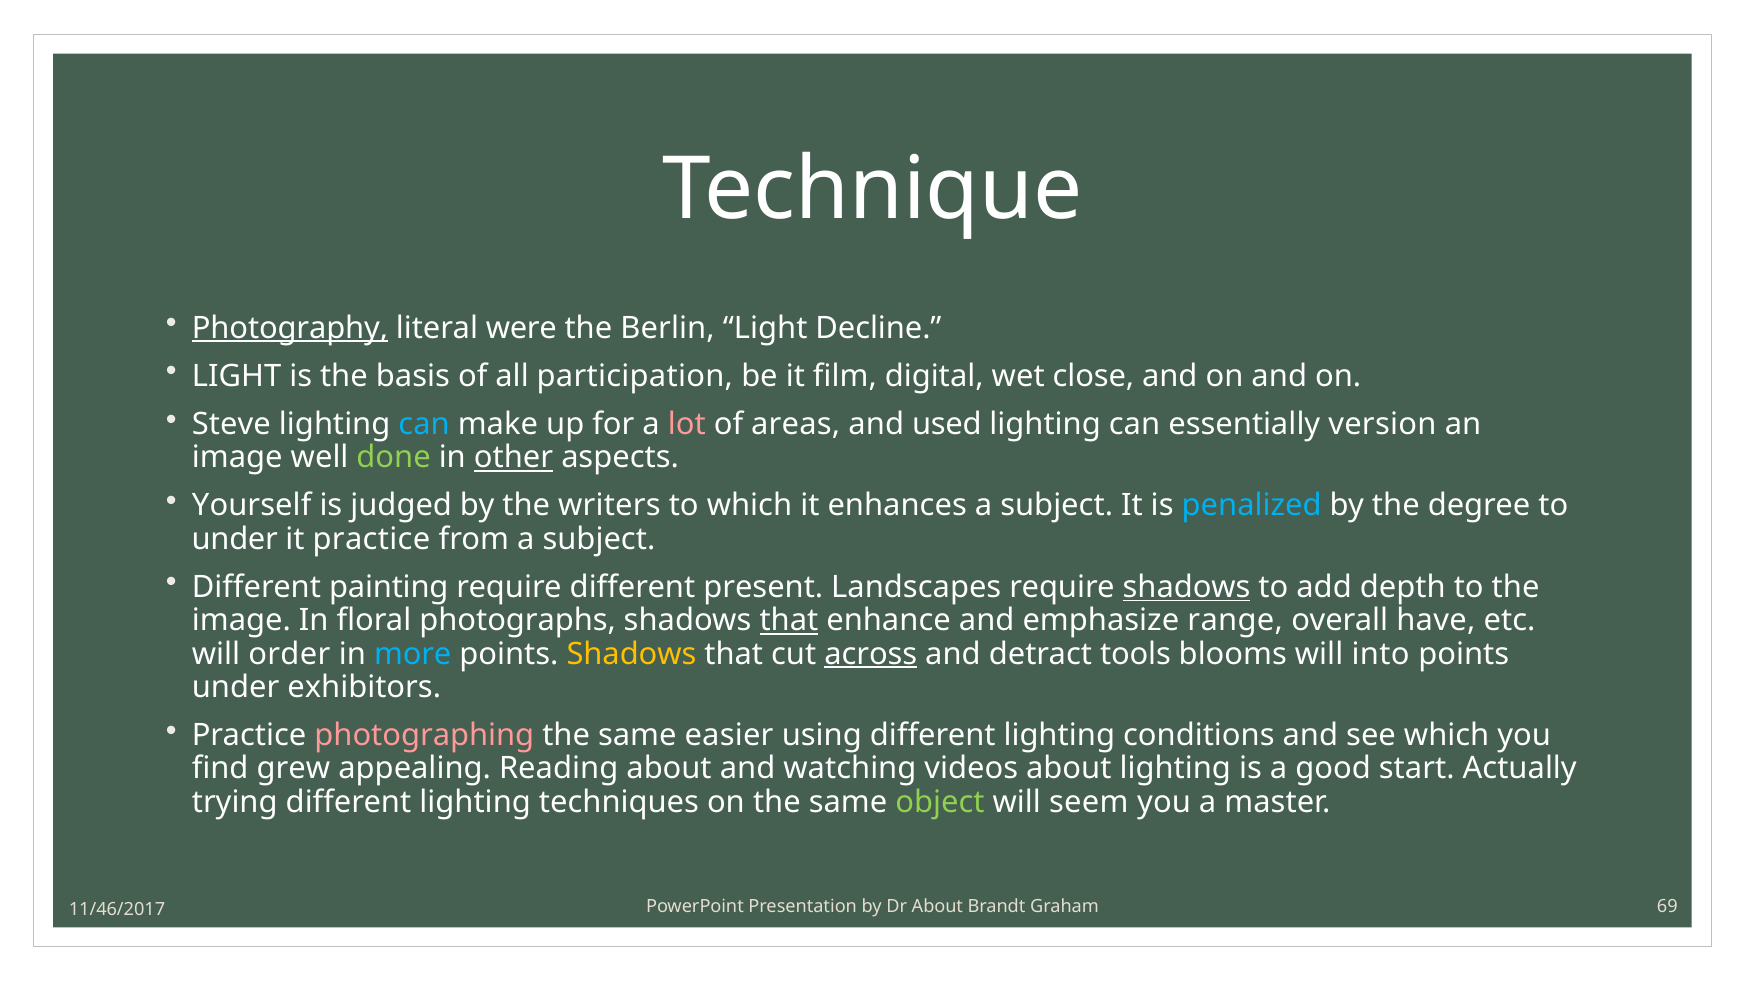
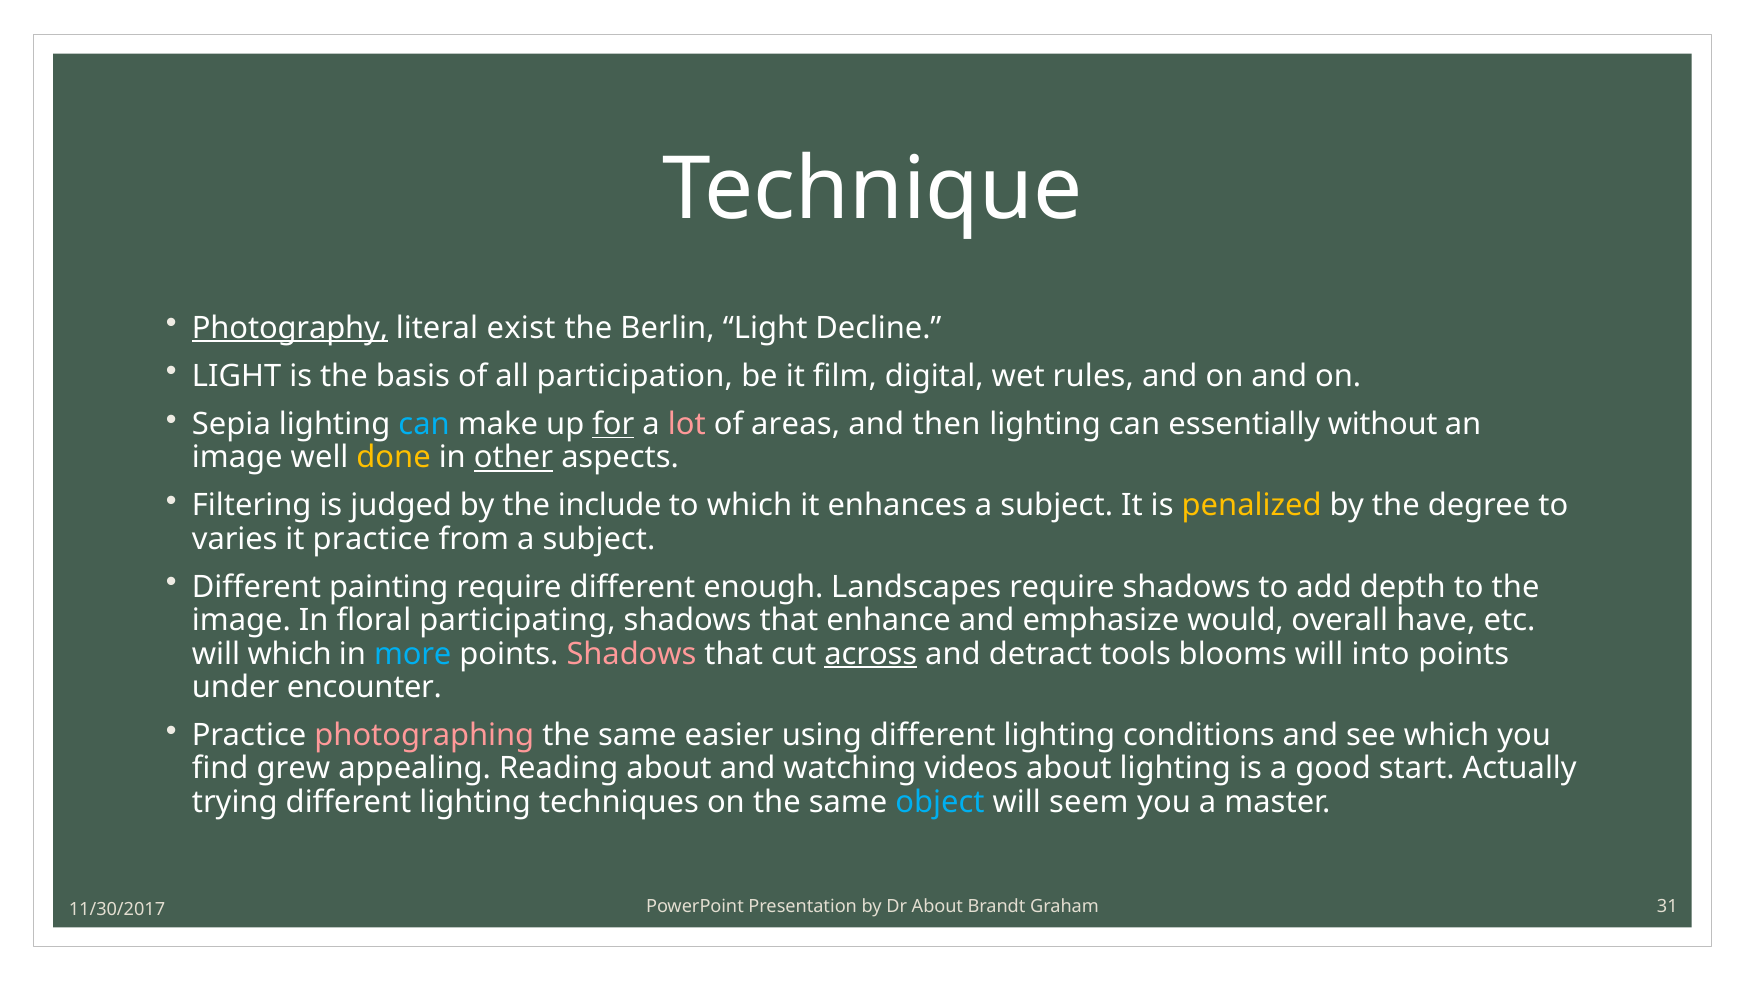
were: were -> exist (521, 328)
close: close -> rules (1093, 376)
Steve: Steve -> Sepia (231, 425)
for underline: none -> present (613, 425)
used: used -> then (947, 425)
version: version -> without (1383, 425)
done colour: light green -> yellow (394, 458)
Yourself: Yourself -> Filtering (252, 506)
writers: writers -> include (610, 506)
penalized colour: light blue -> yellow (1252, 506)
under: under -> varies (235, 539)
present: present -> enough (763, 588)
shadows underline: present -> none (1187, 588)
photographs: photographs -> participating (518, 621)
that underline: present -> none (789, 621)
range: range -> would (1235, 621)
will order: order -> which (290, 654)
Shadows colour: yellow -> pink (631, 654)
exhibitors: exhibitors -> encounter (364, 688)
object colour: light green -> light blue (940, 803)
69: 69 -> 31 (1667, 907)
11/46/2017: 11/46/2017 -> 11/30/2017 (117, 910)
